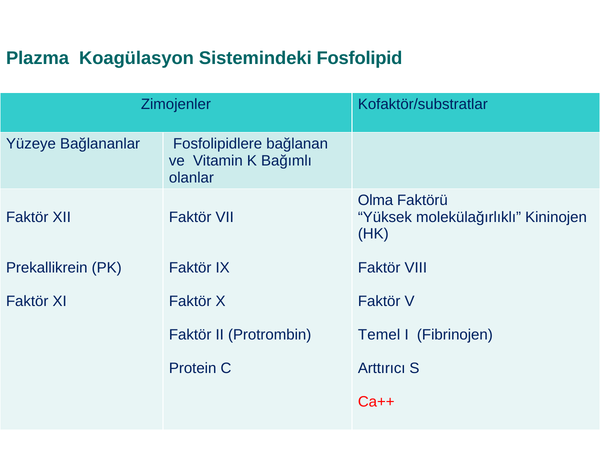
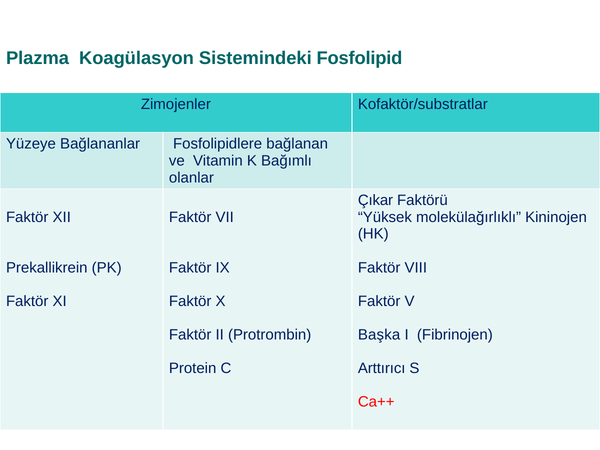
Olma: Olma -> Çıkar (375, 200)
Temel: Temel -> Başka (379, 335)
